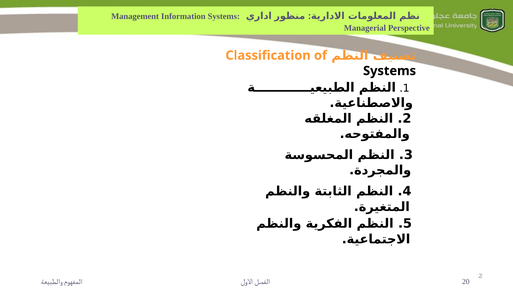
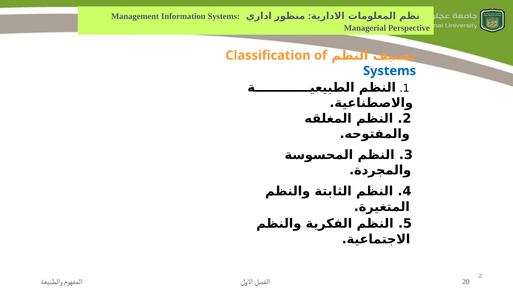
Systems colour: black -> blue (390, 71)
